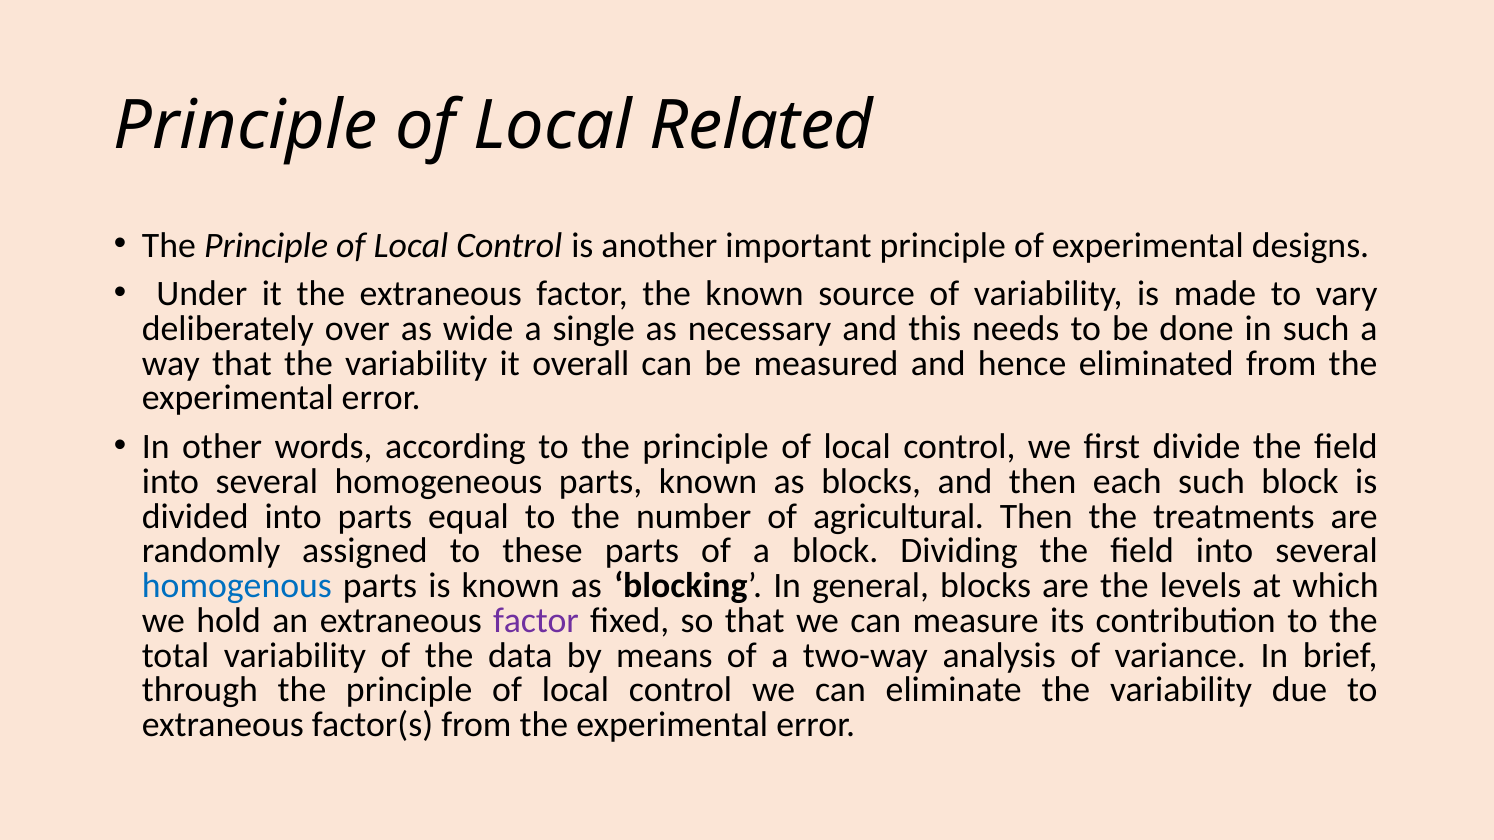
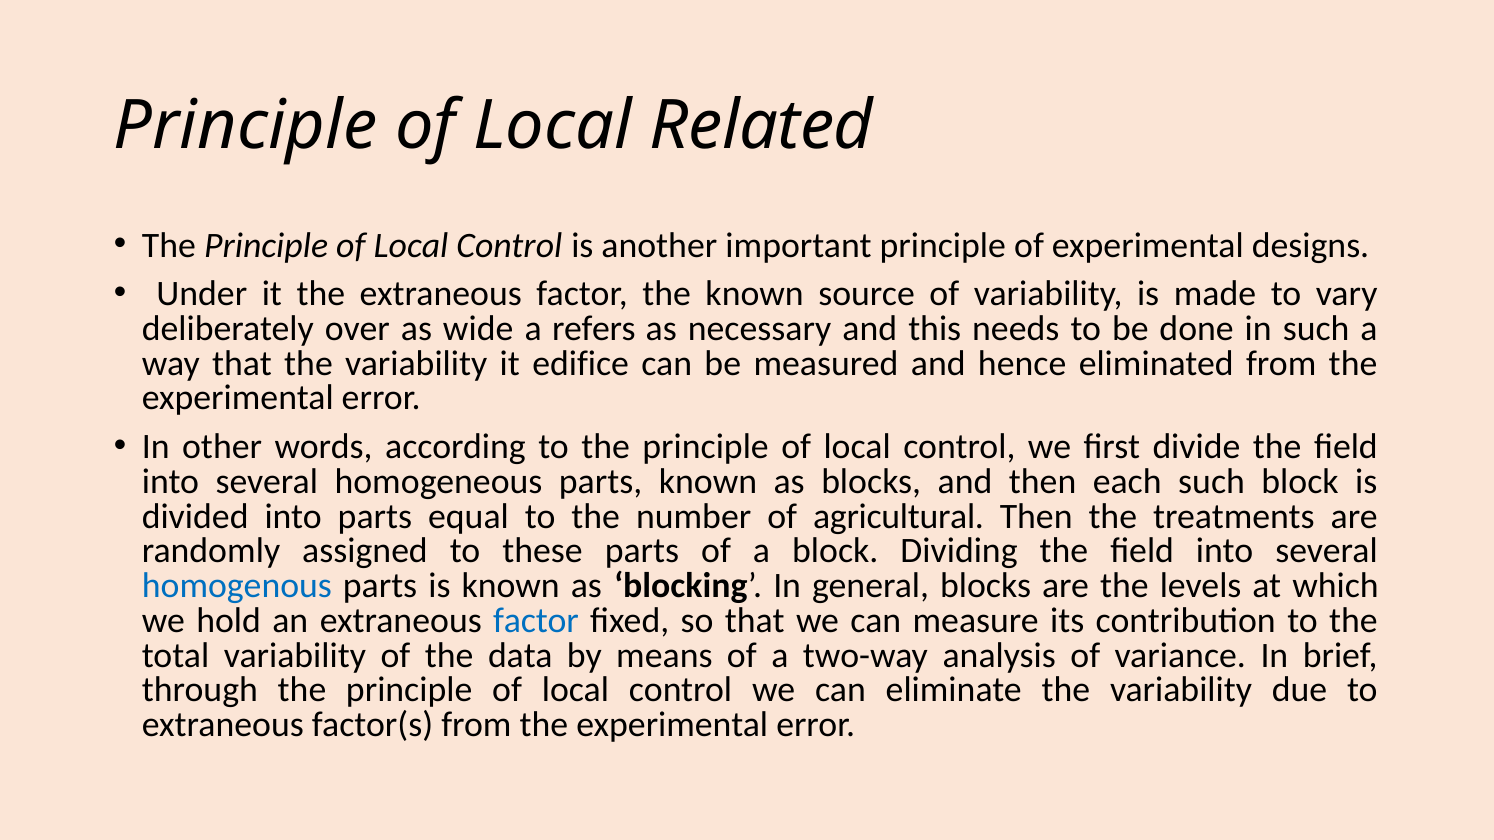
single: single -> refers (594, 329)
overall: overall -> edifice (581, 364)
factor colour: purple -> blue (536, 621)
